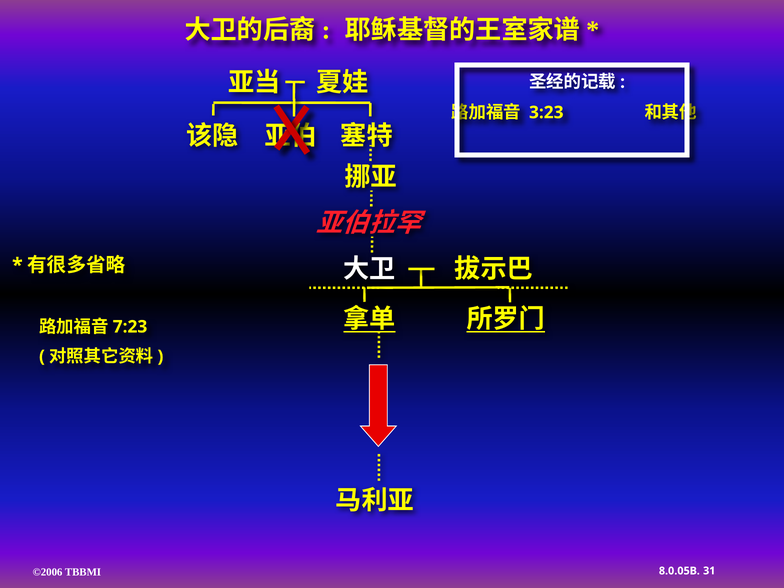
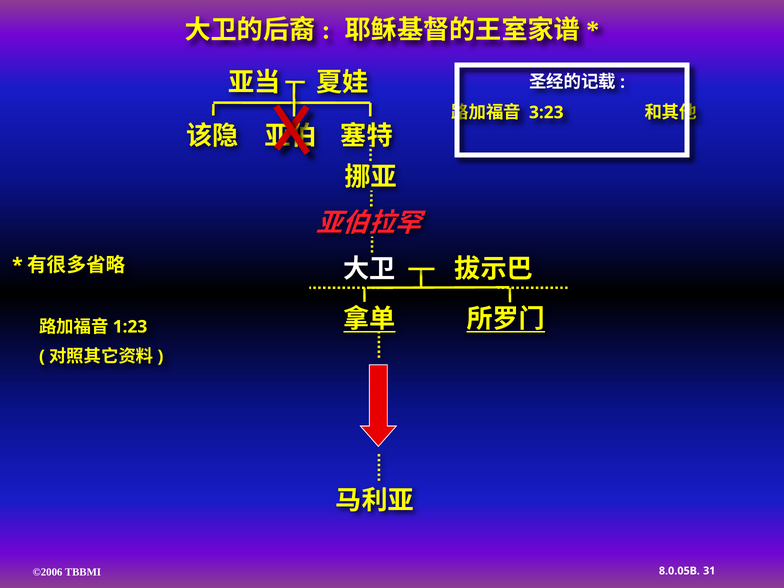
7:23: 7:23 -> 1:23 (130, 327)
